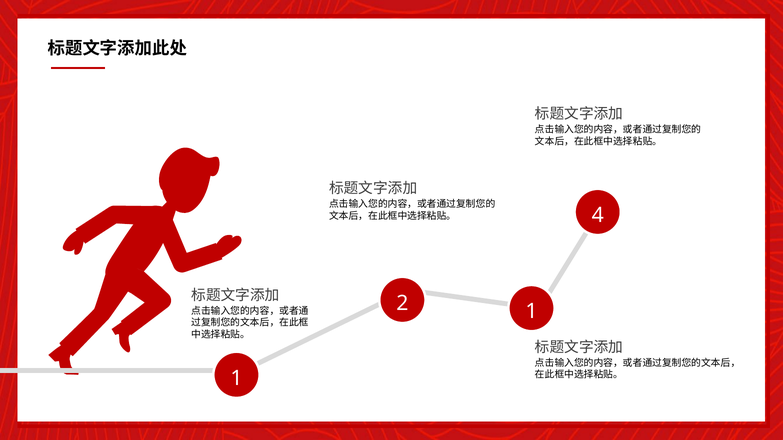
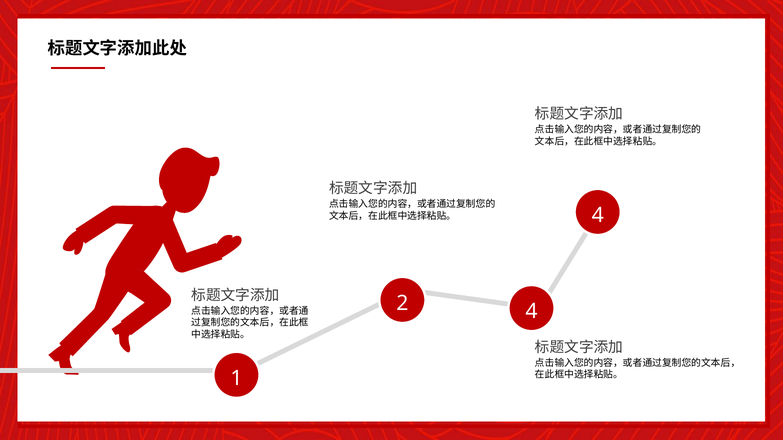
2 1: 1 -> 4 (531, 312)
